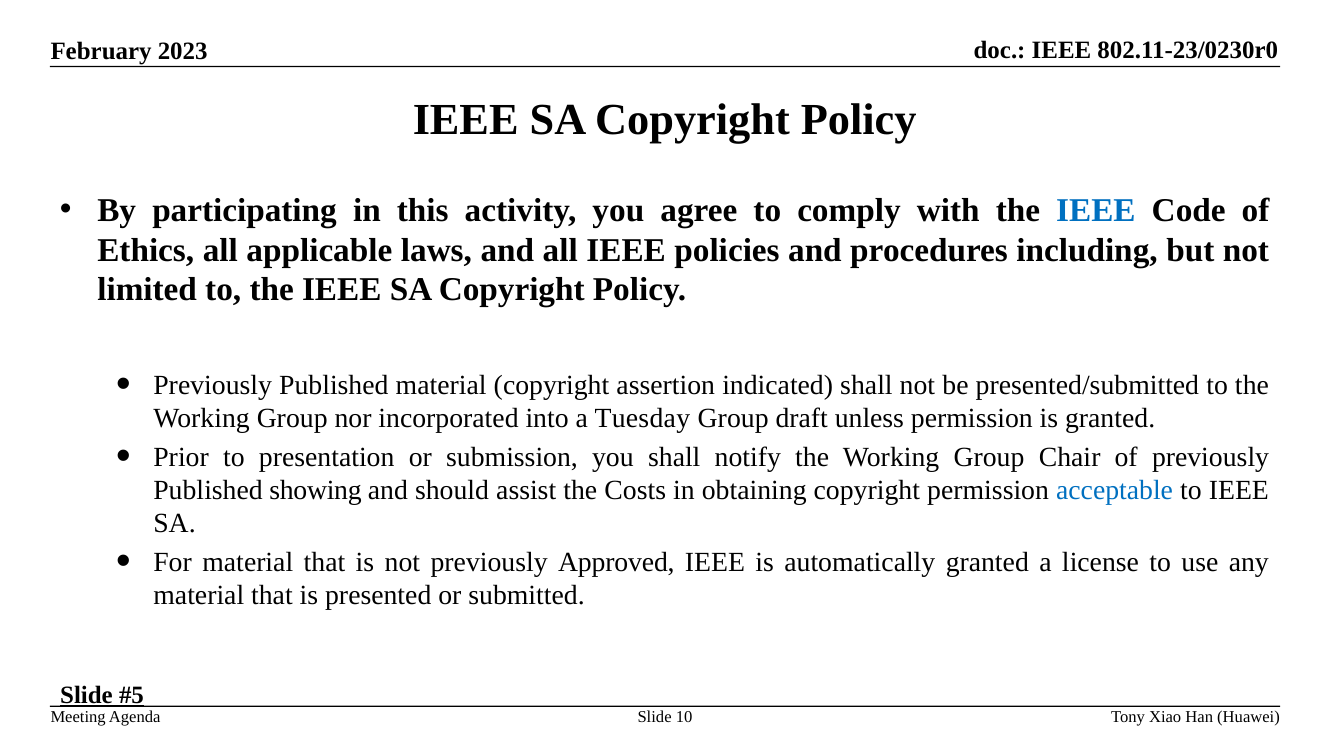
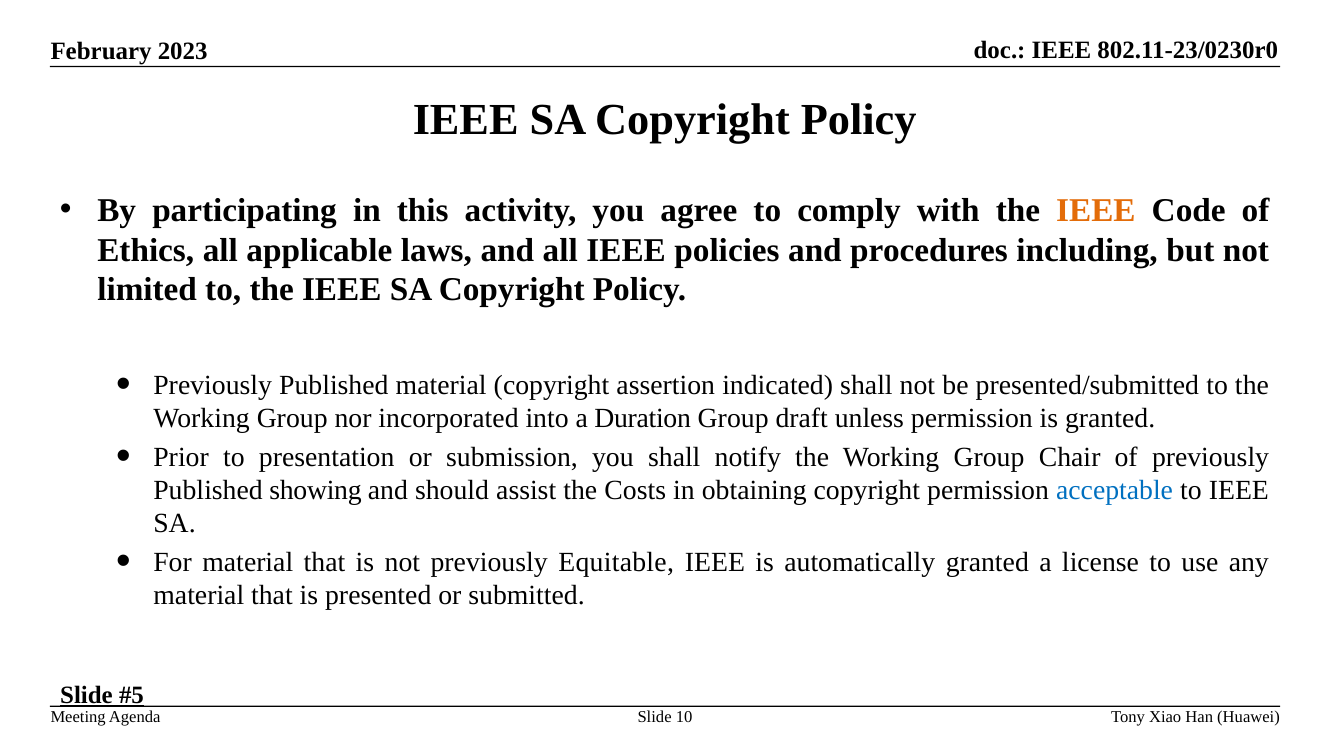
IEEE colour: blue -> orange (1096, 210)
Tuesday: Tuesday -> Duration (643, 418)
Approved: Approved -> Equitable (616, 562)
